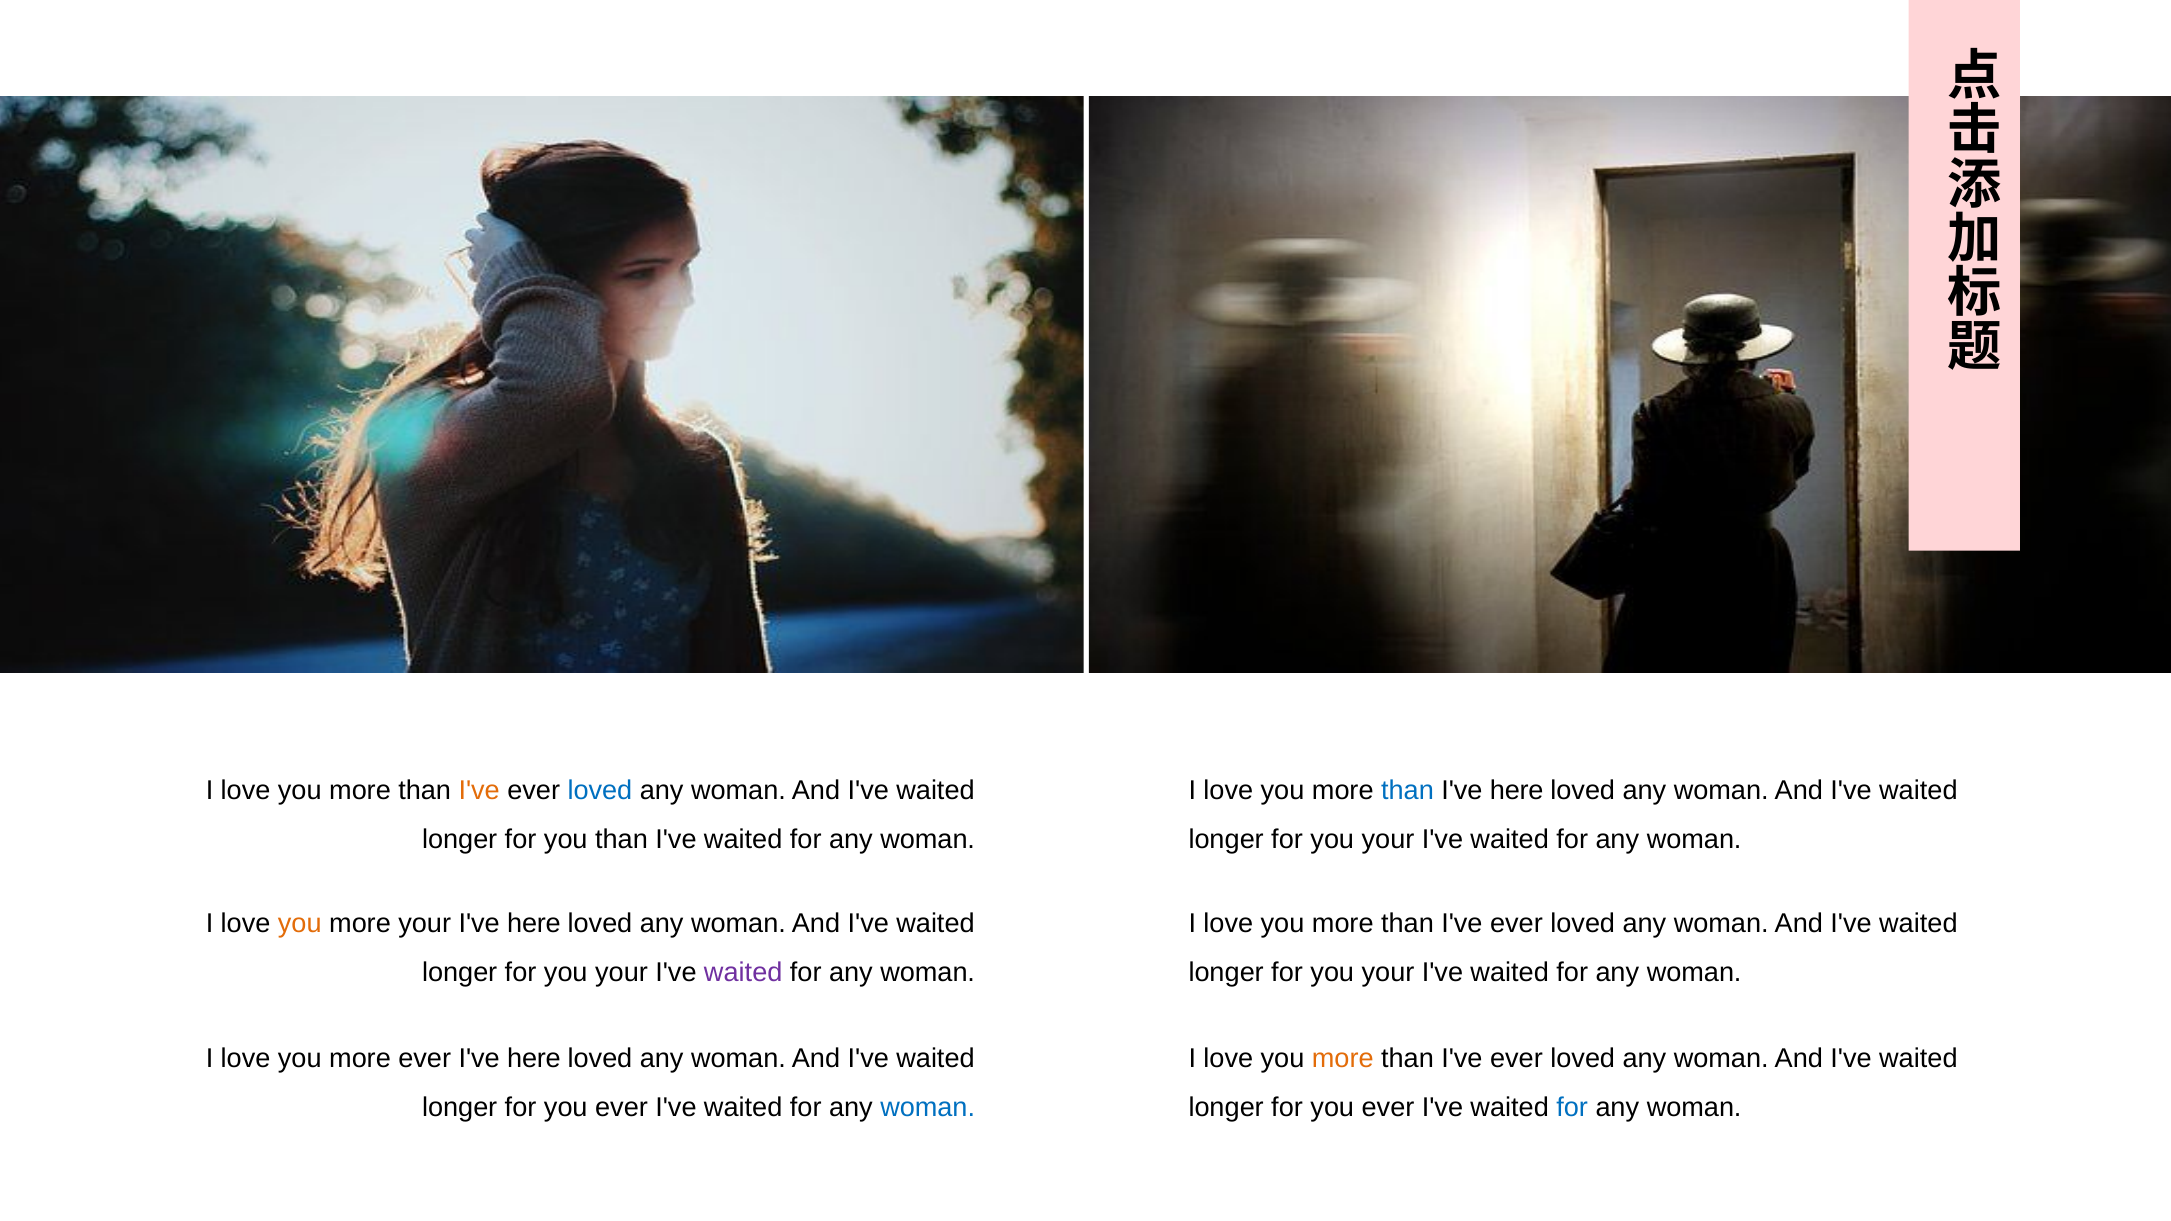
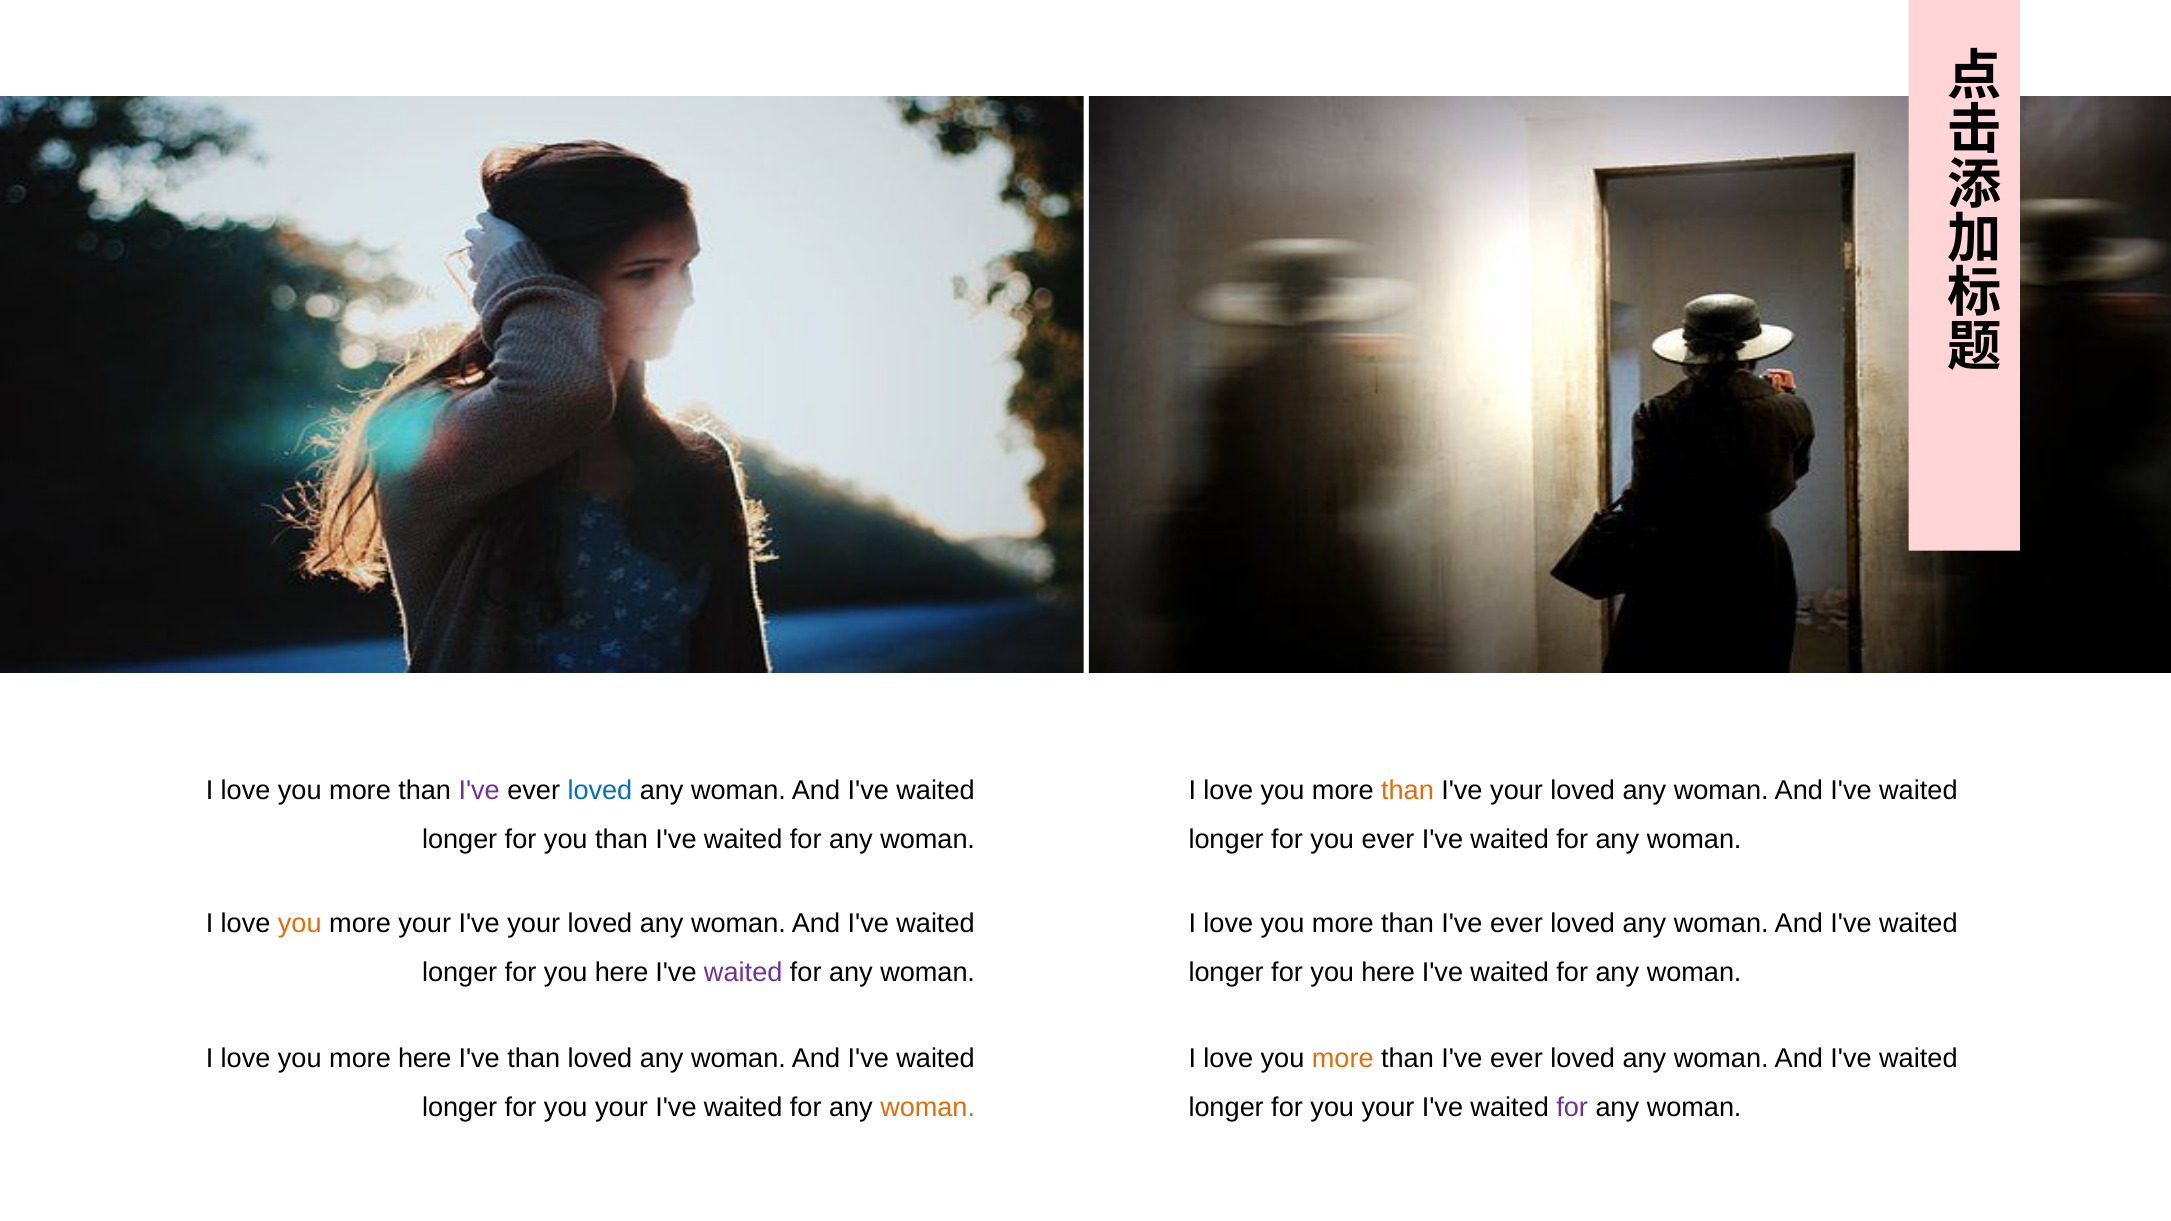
I've colour: orange -> purple (479, 791)
than colour: blue -> orange (1407, 791)
here: here -> your (1517, 791)
your: your -> ever (1388, 840)
here: here -> your (534, 923)
your: your -> here (622, 972)
your: your -> here (1388, 972)
more ever: ever -> here (425, 1059)
here: here -> than (534, 1059)
ever: ever -> your (622, 1108)
woman colour: blue -> orange (928, 1108)
ever: ever -> your (1388, 1108)
for colour: blue -> purple (1572, 1108)
